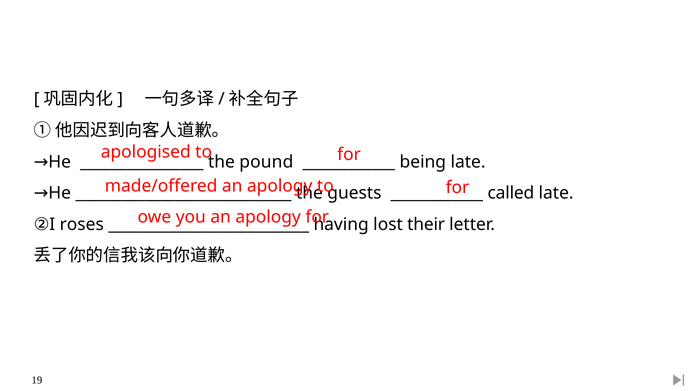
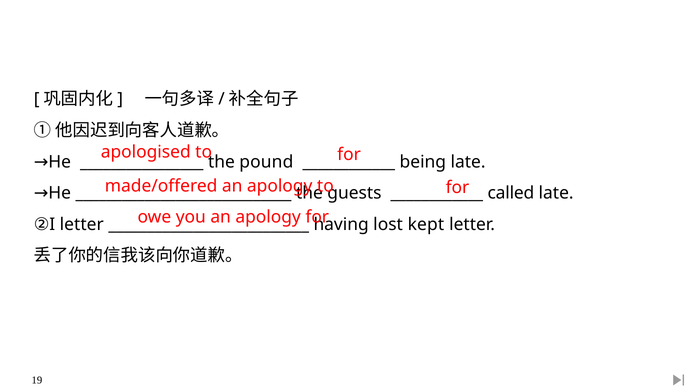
roses: roses -> letter (82, 225)
their: their -> kept (426, 225)
